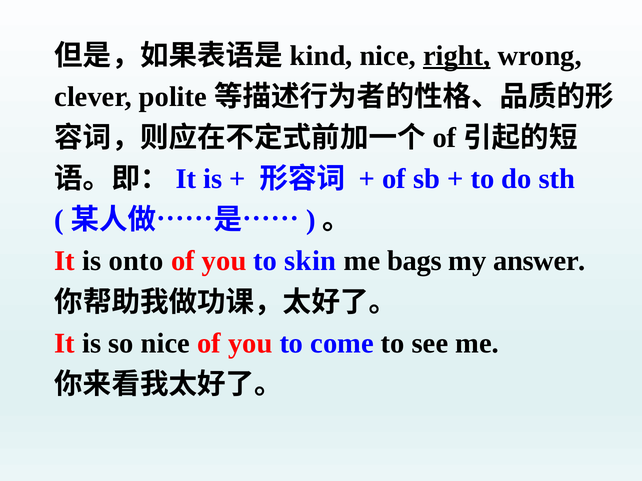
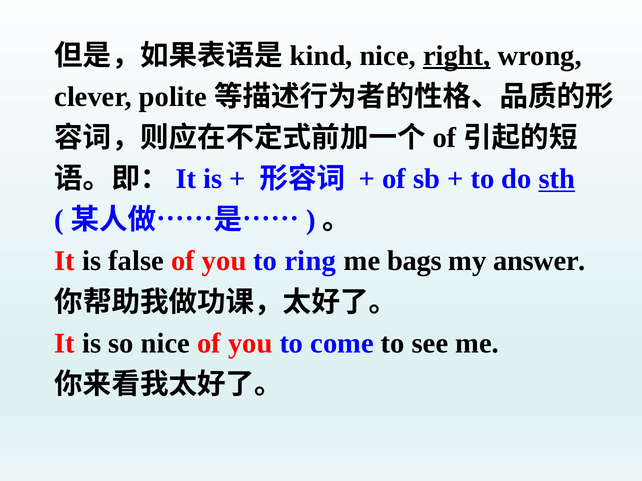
sth underline: none -> present (557, 179)
onto: onto -> false (136, 261)
skin: skin -> ring (310, 261)
